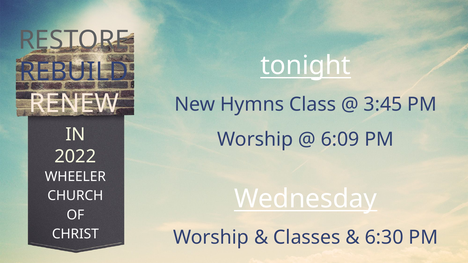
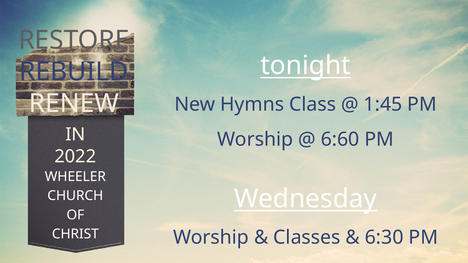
3:45: 3:45 -> 1:45 (383, 104)
6:09: 6:09 -> 6:60 (340, 140)
